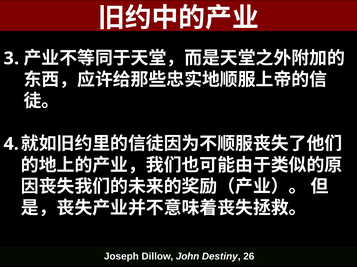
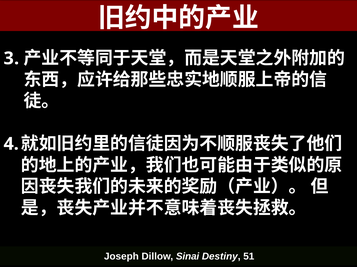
John: John -> Sinai (188, 257)
26: 26 -> 51 (249, 257)
